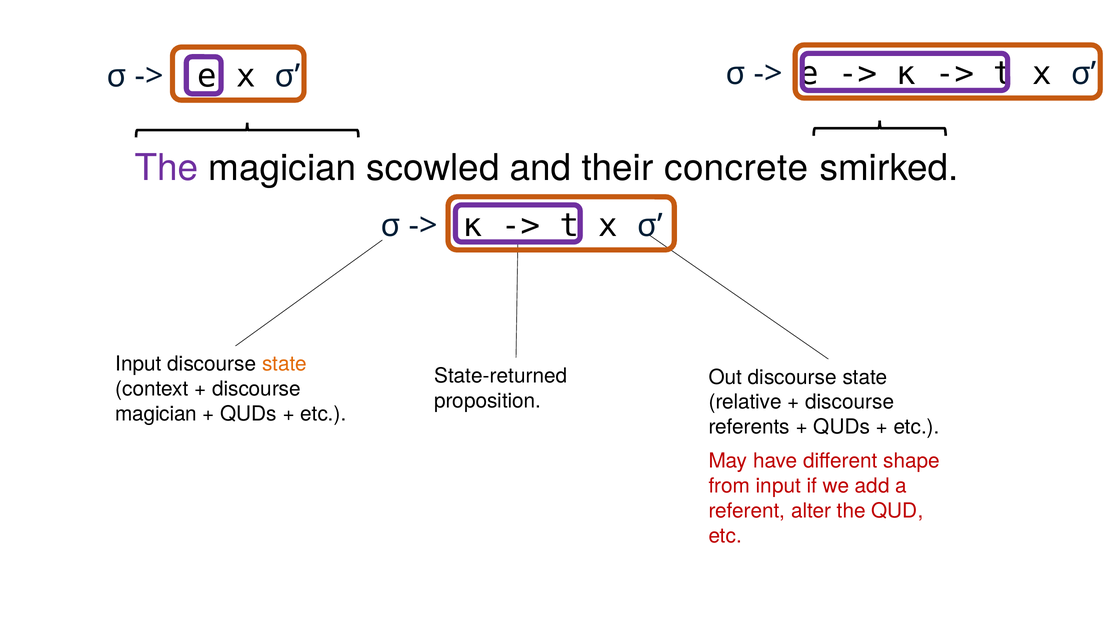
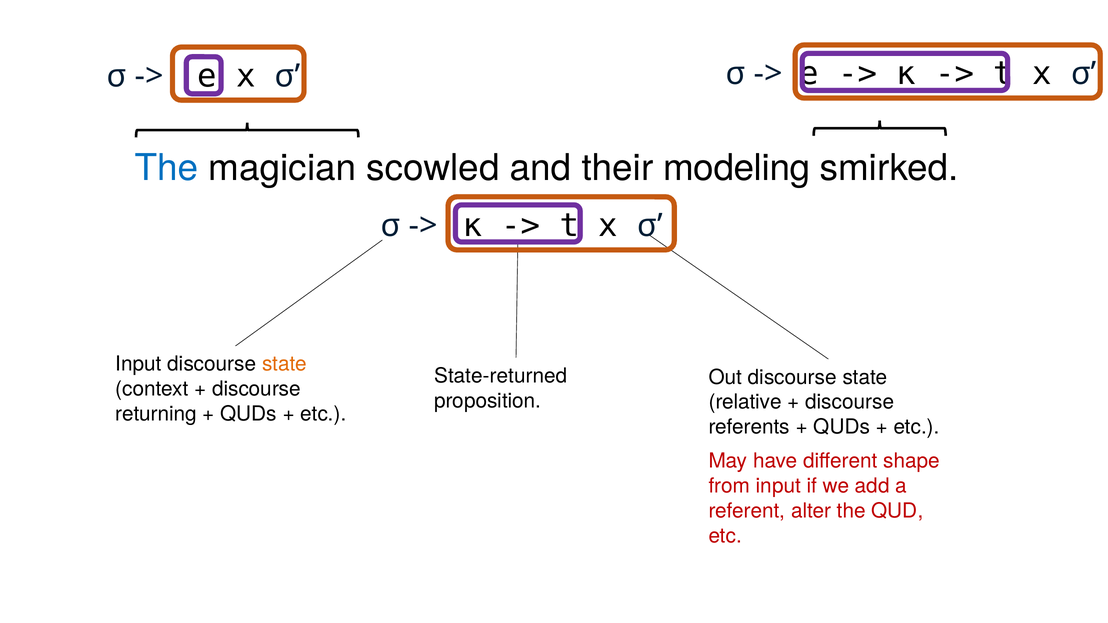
The colour: purple -> blue (166, 168)
concrete: concrete -> modeling (737, 168)
magician: magician -> returning (156, 414)
